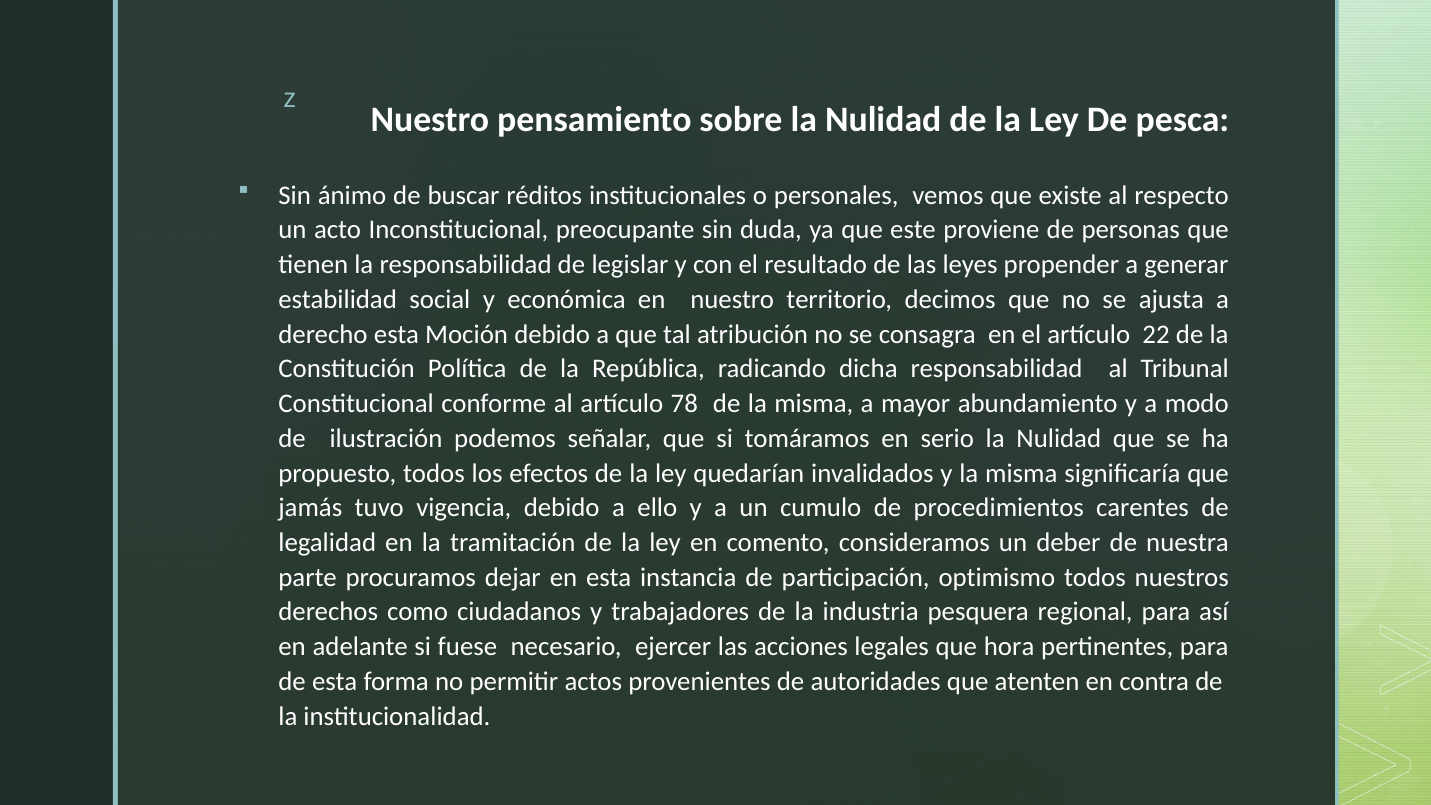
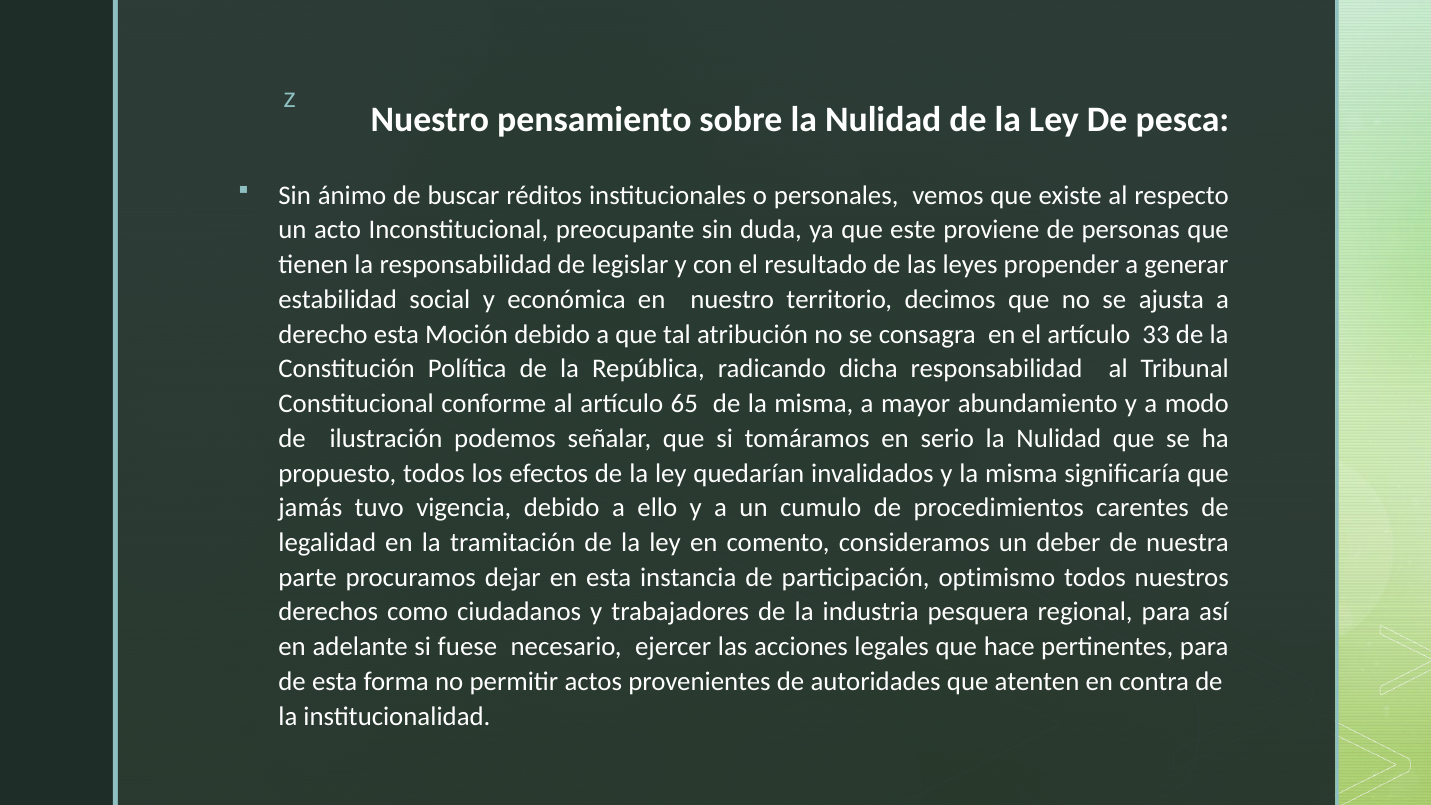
22: 22 -> 33 (1156, 334)
78: 78 -> 65 (684, 404)
hora: hora -> hace (1009, 647)
